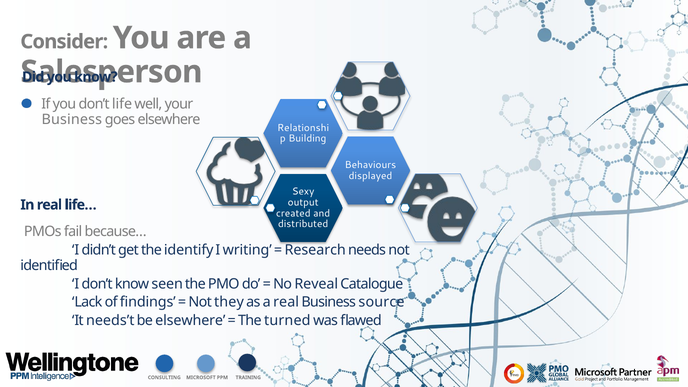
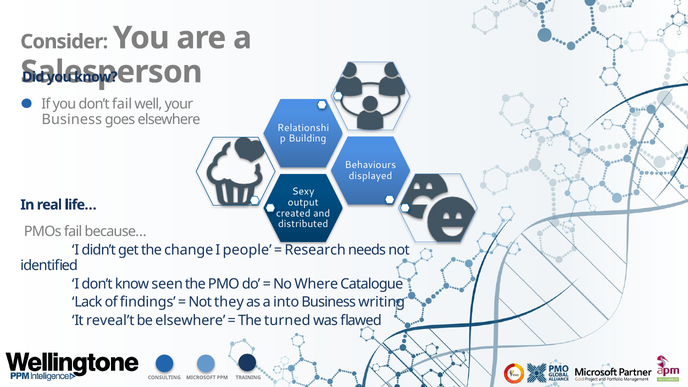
don’t life: life -> fail (122, 104)
identify: identify -> change (189, 250)
writing: writing -> people (247, 250)
Reveal: Reveal -> Where (316, 284)
a real: real -> into (286, 302)
source: source -> writing (382, 302)
needs’t: needs’t -> reveal’t (110, 321)
